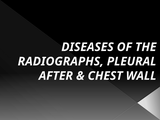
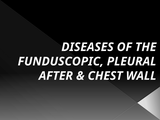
RADIOGRAPHS: RADIOGRAPHS -> FUNDUSCOPIC (61, 61)
